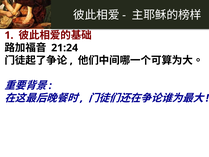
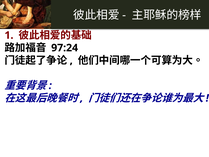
21:24: 21:24 -> 97:24 (65, 48)
